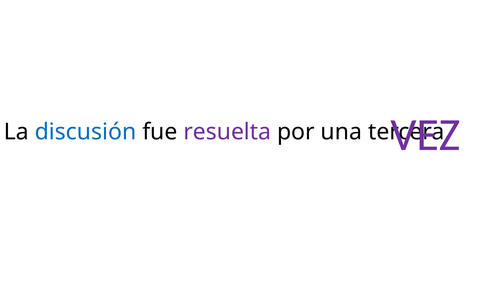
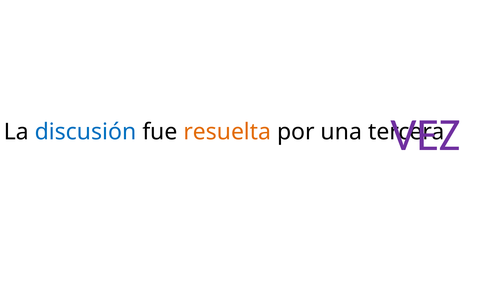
resuelta colour: purple -> orange (227, 132)
